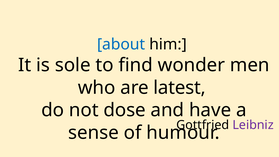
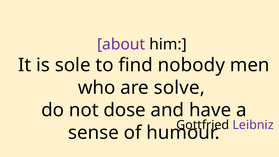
about colour: blue -> purple (121, 44)
wonder: wonder -> nobody (191, 65)
latest: latest -> solve (179, 88)
